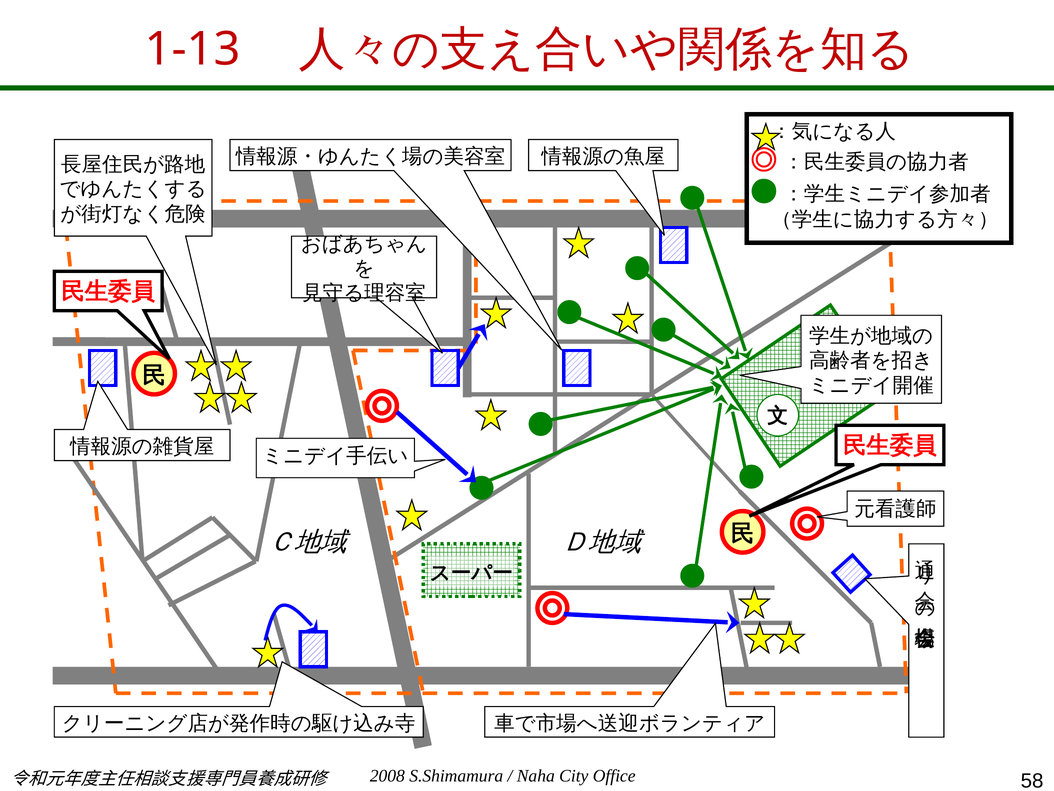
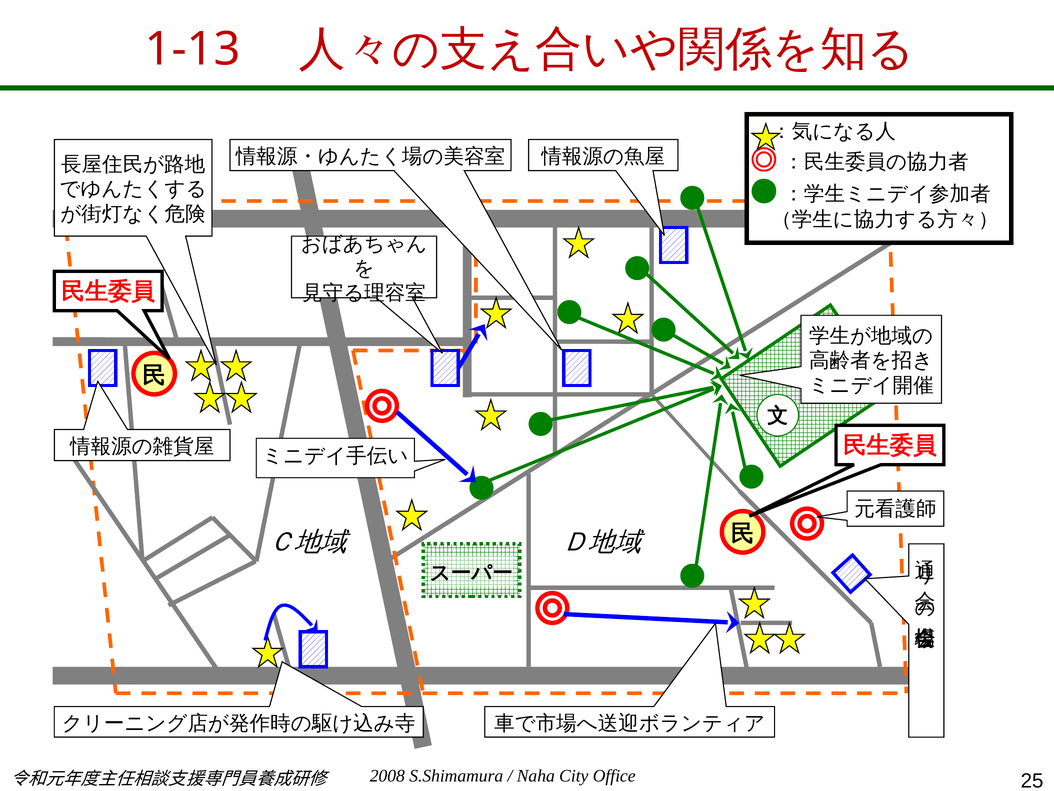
58: 58 -> 25 (1032, 780)
